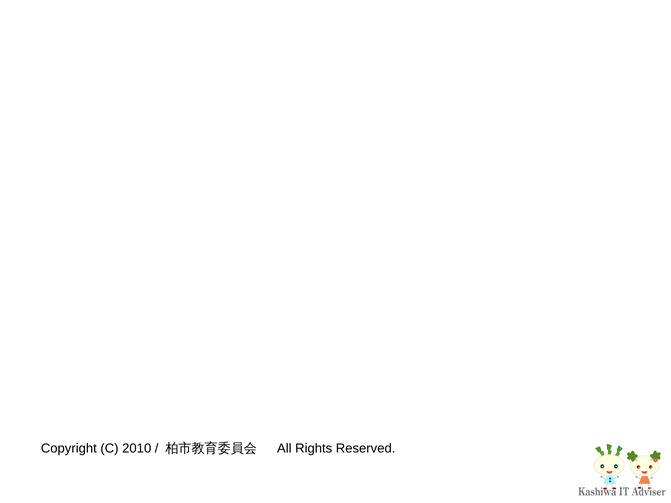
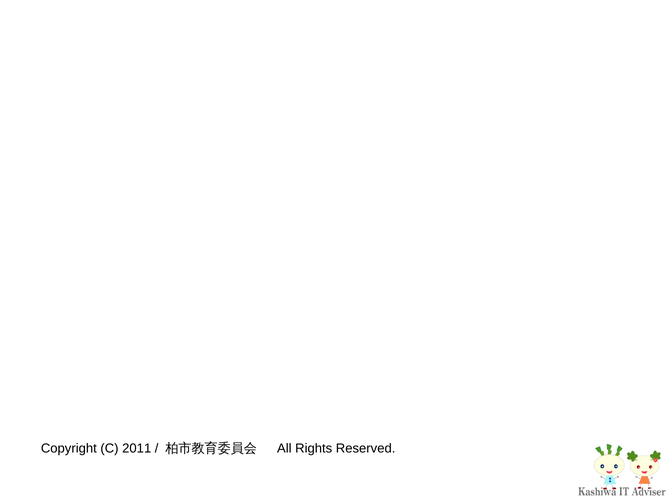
2010: 2010 -> 2011 (137, 449)
